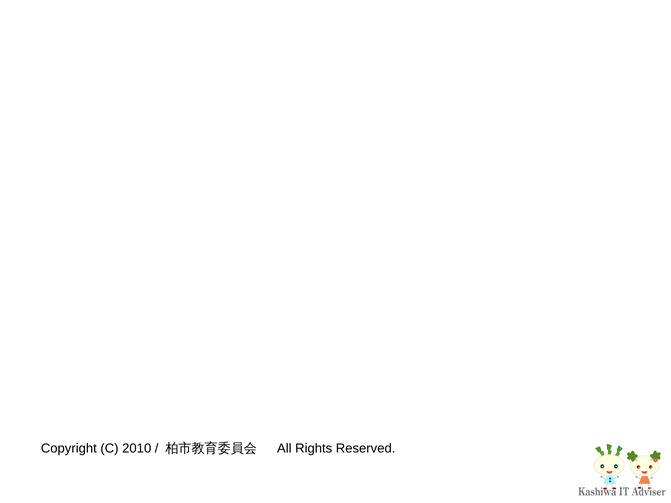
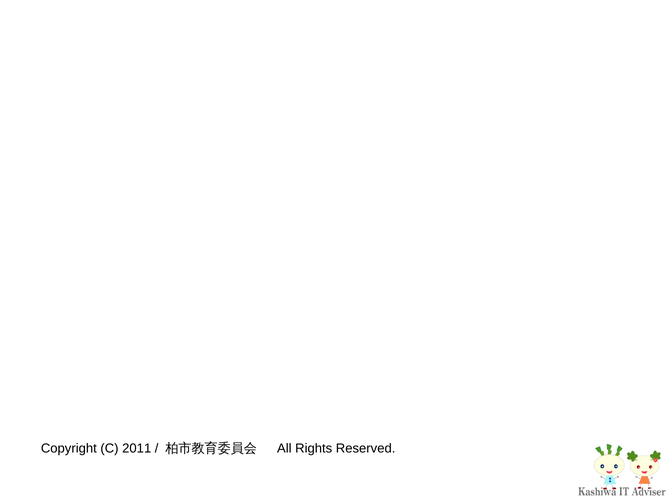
2010: 2010 -> 2011 (137, 449)
